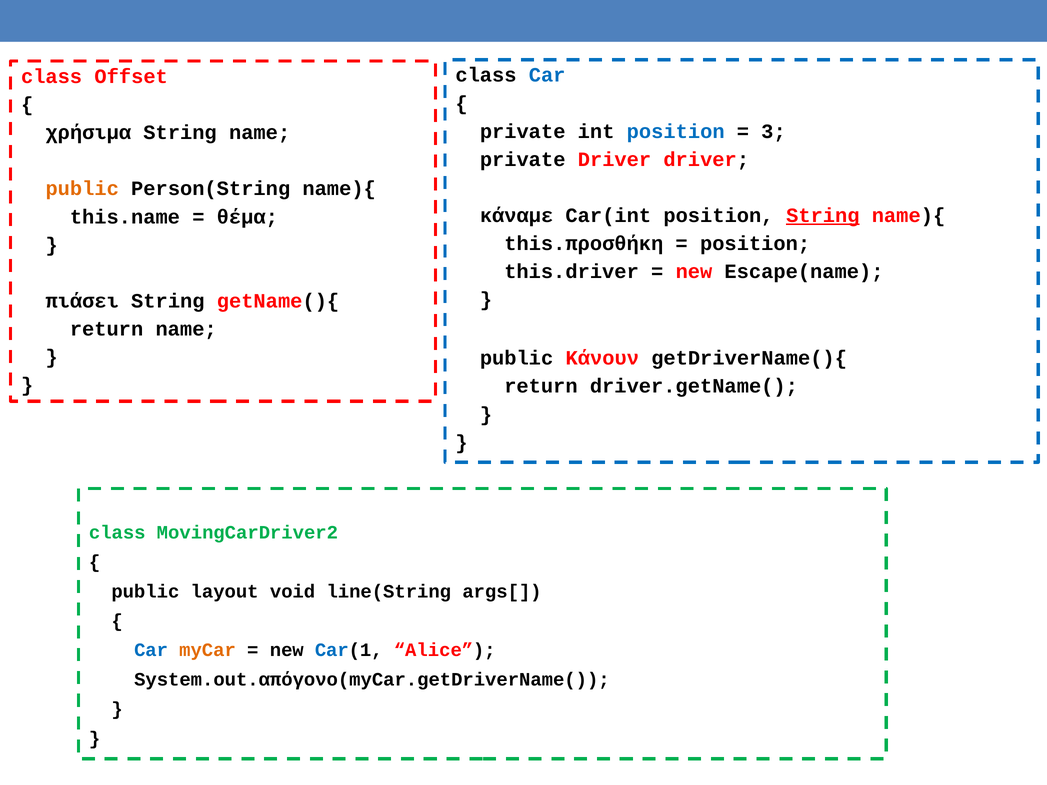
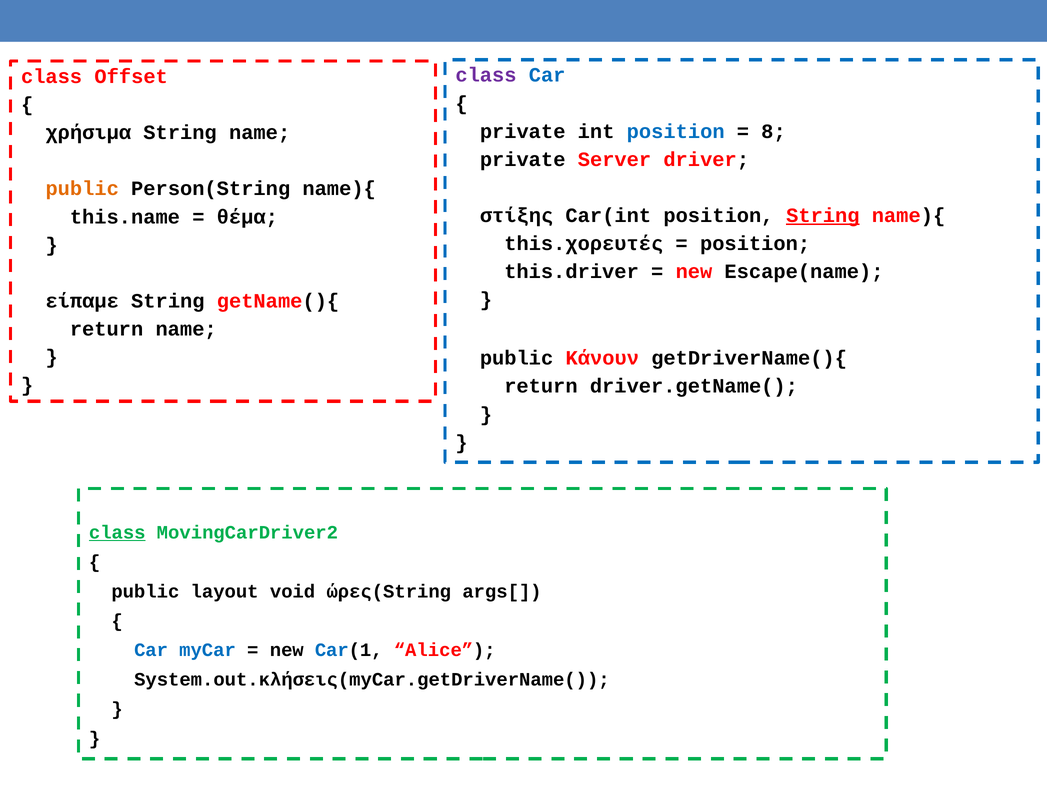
class colour: black -> purple (486, 75)
3: 3 -> 8 (773, 131)
private Driver: Driver -> Server (614, 159)
κάναμε: κάναμε -> στίξης (517, 216)
this.προσθήκη: this.προσθήκη -> this.χορευτές (584, 244)
πιάσει: πιάσει -> είπαμε (82, 301)
class underline: none -> present (117, 533)
line(String: line(String -> ώρες(String (389, 592)
myCar colour: orange -> blue (208, 650)
System.out.απόγονο(myCar.getDriverName(: System.out.απόγονο(myCar.getDriverName( -> System.out.κλήσεις(myCar.getDriverName( (372, 680)
